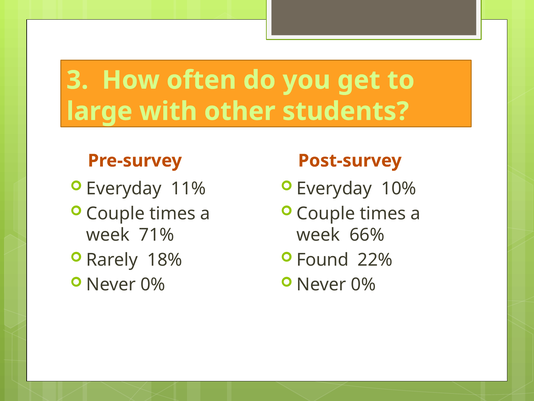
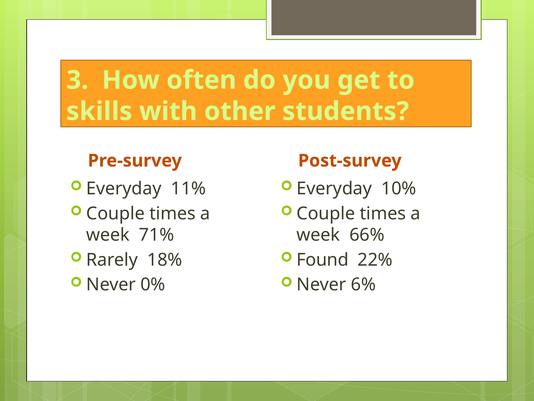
large: large -> skills (99, 111)
0%: 0% -> 6% (363, 284)
